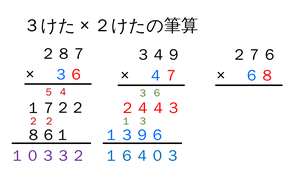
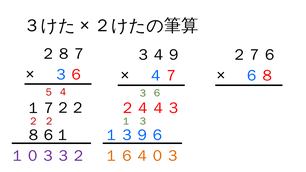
１６４０３ colour: blue -> orange (142, 156)
